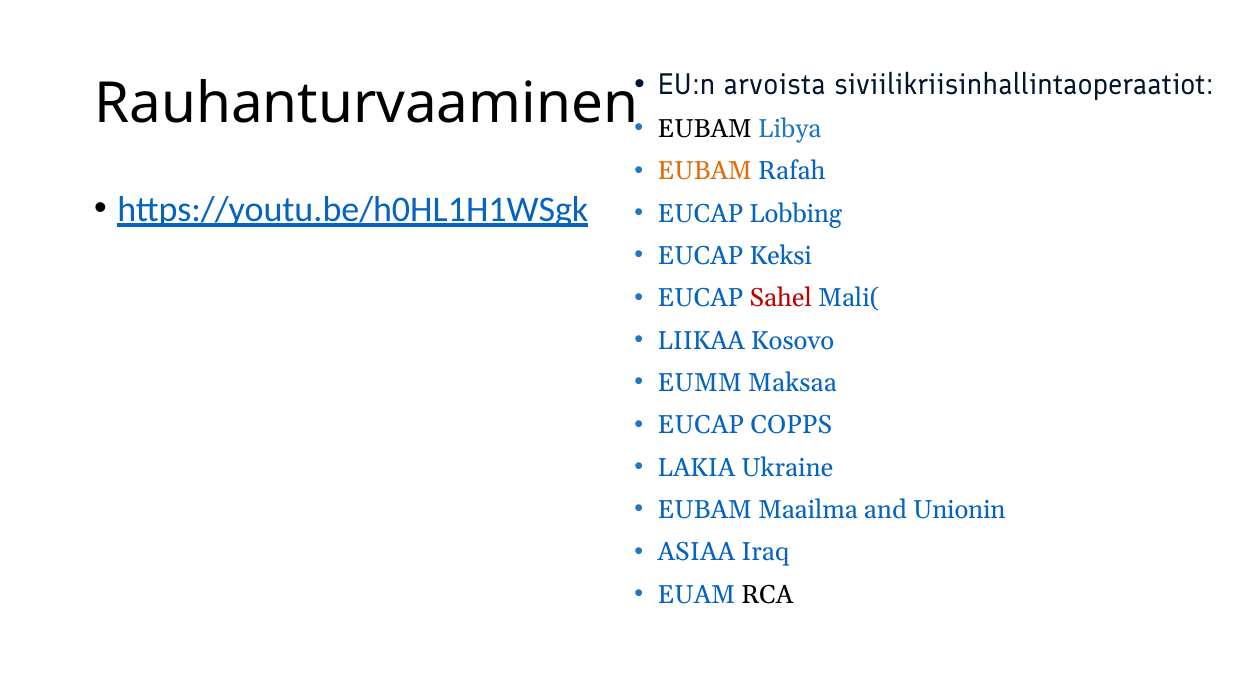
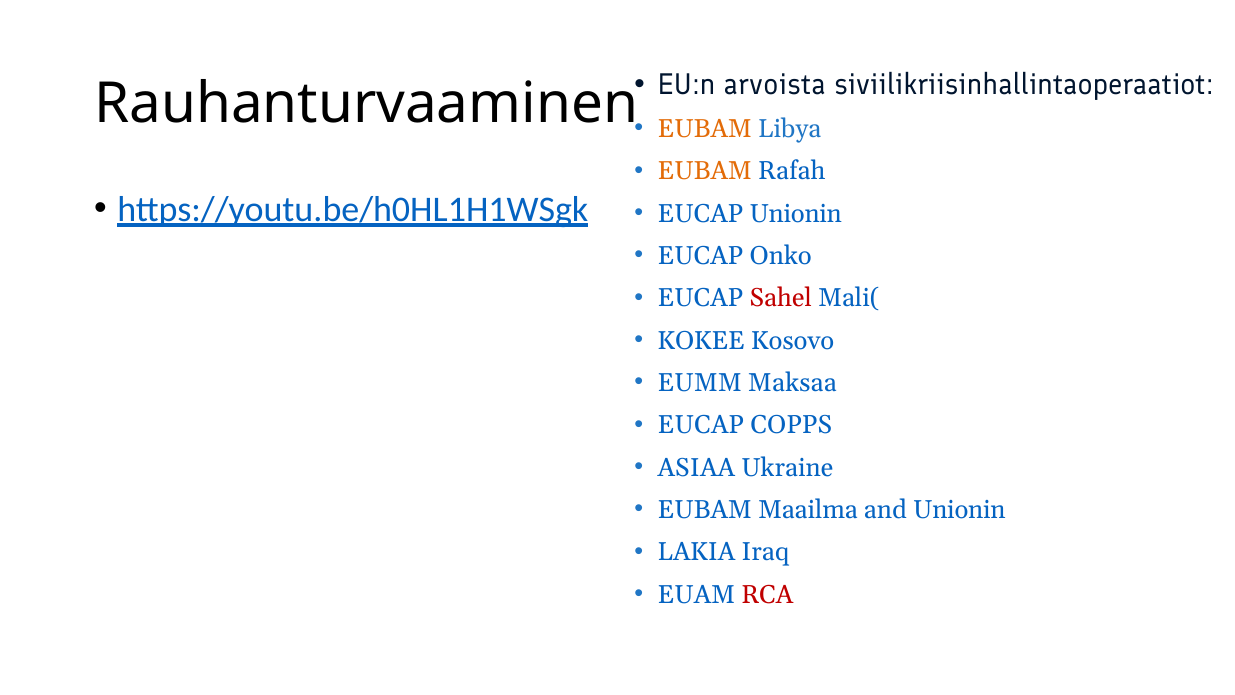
EUBAM colour: black -> orange (705, 129)
EUCAP Lobbing: Lobbing -> Unionin (796, 214)
Keksi: Keksi -> Onko (781, 256)
LIIKAA: LIIKAA -> KOKEE (701, 341)
LAKIA: LAKIA -> ASIAA (696, 467)
ASIAA: ASIAA -> LAKIA (696, 552)
RCA colour: black -> red (767, 594)
